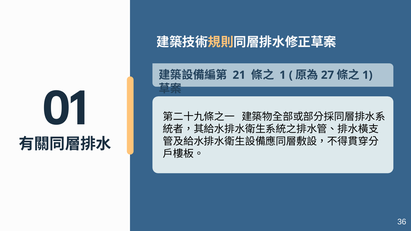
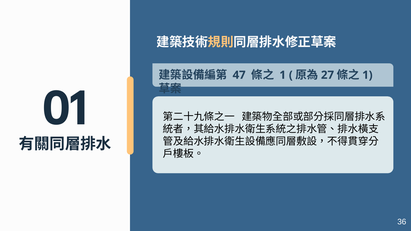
21: 21 -> 47 (239, 75)
